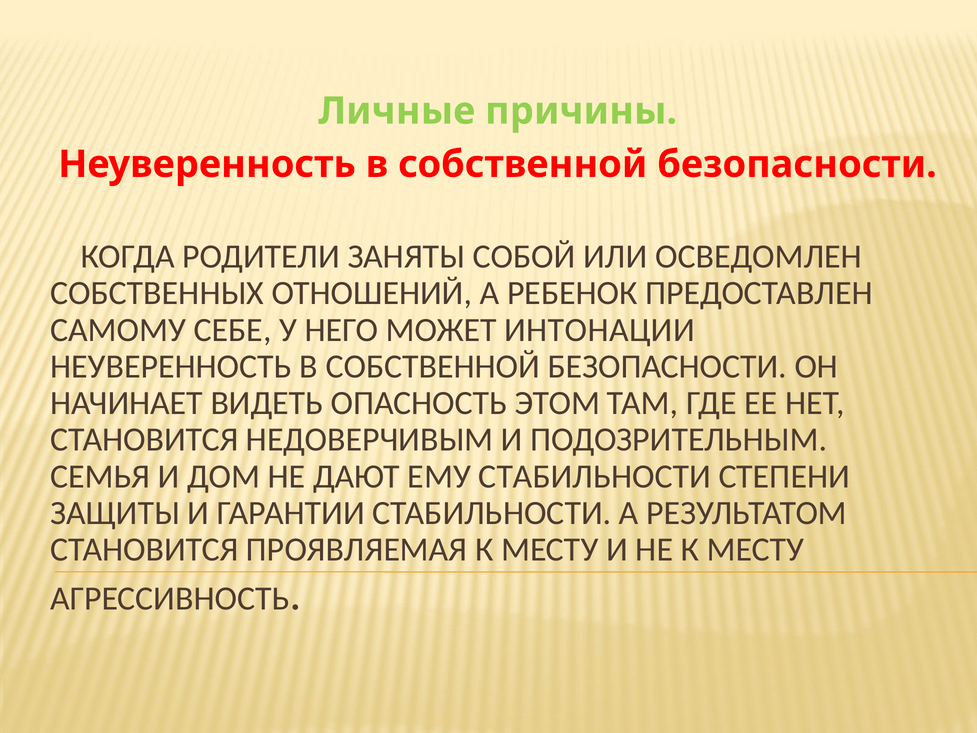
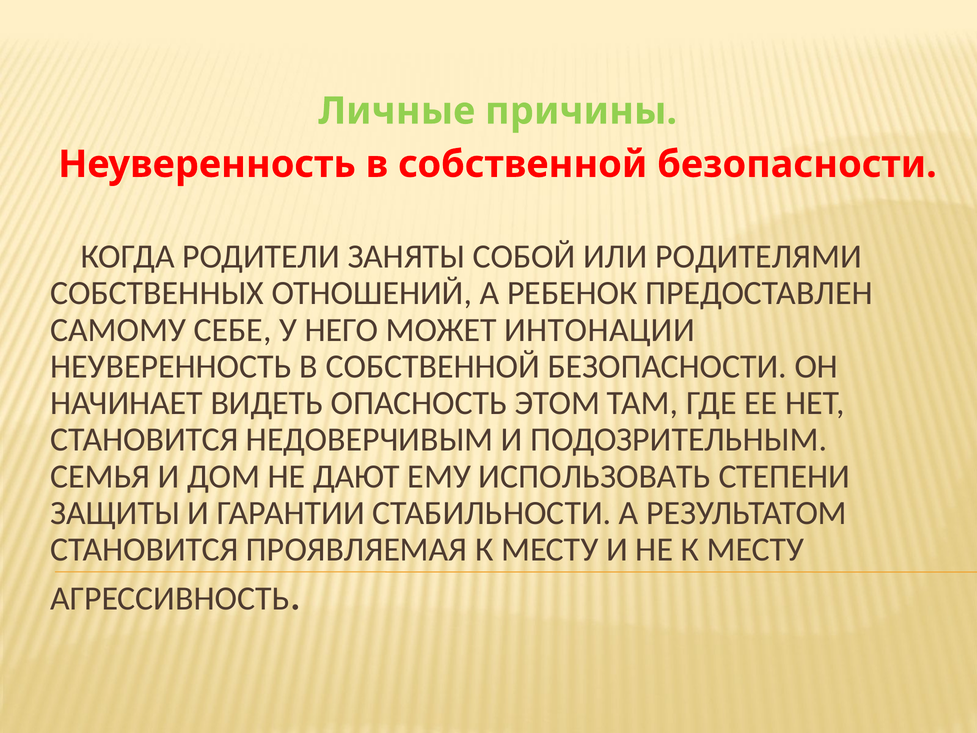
ОСВЕДОМЛЕН: ОСВЕДОМЛЕН -> РОДИТЕЛЯМИ (759, 257)
ЕМУ СТАБИЛЬНОСТИ: СТАБИЛЬНОСТИ -> ИСПОЛЬЗОВАТЬ (595, 476)
